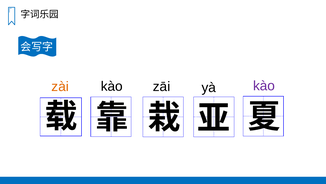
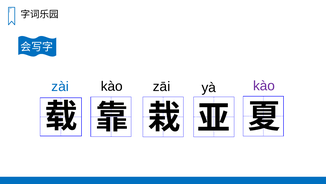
zài colour: orange -> blue (60, 86)
